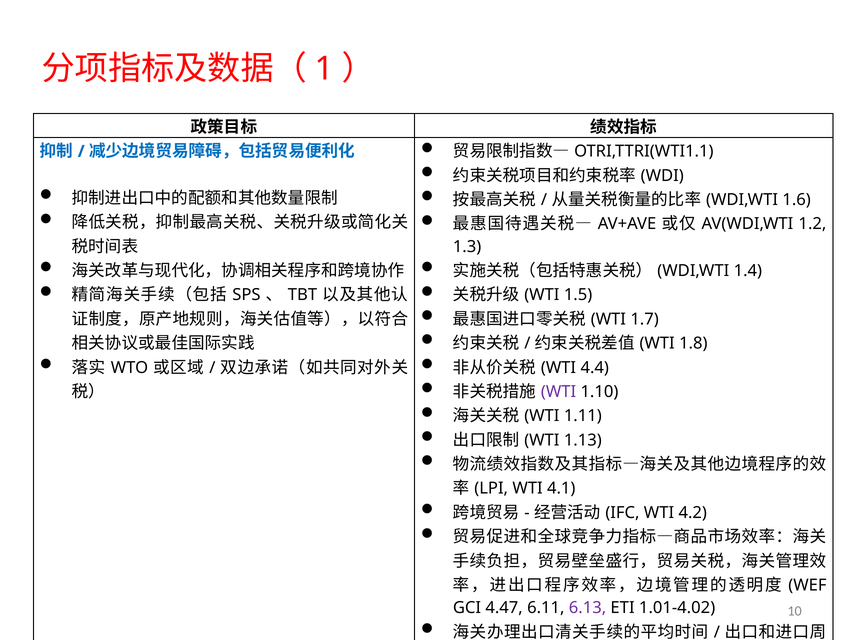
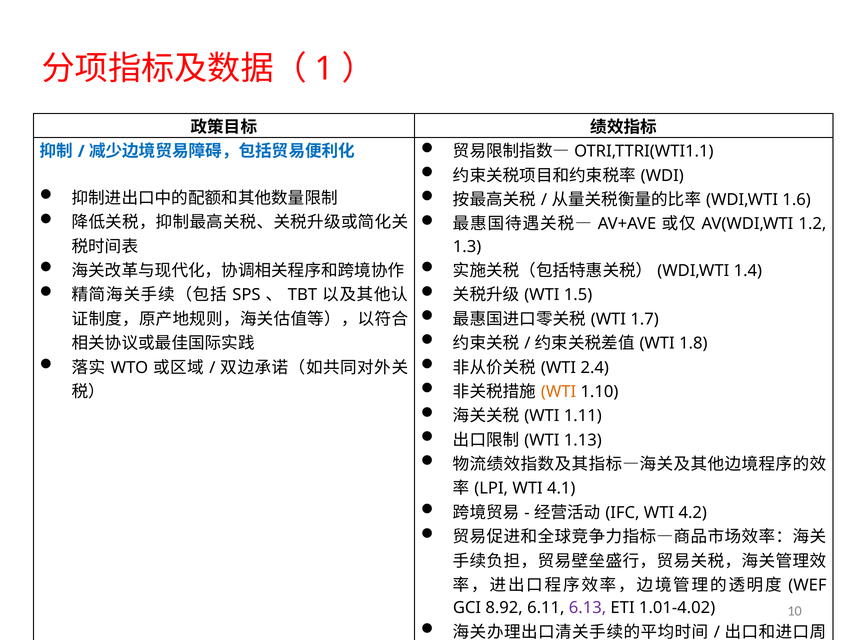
4.4: 4.4 -> 2.4 (595, 367)
WTI colour: purple -> orange (559, 392)
4.47: 4.47 -> 8.92 (504, 608)
